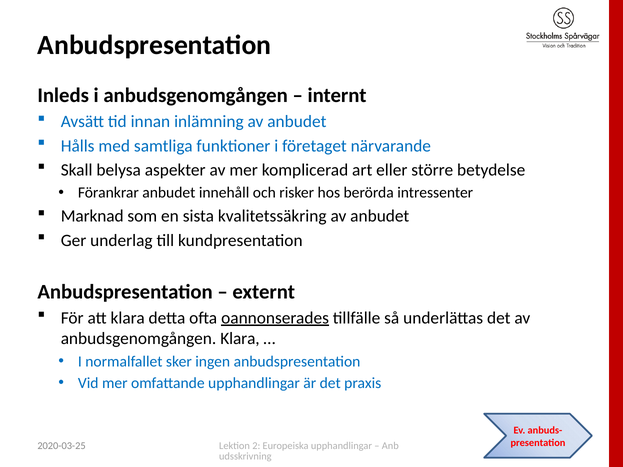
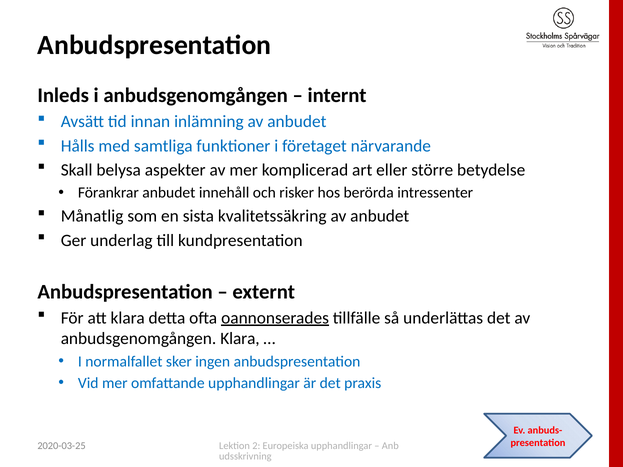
Marknad: Marknad -> Månatlig (92, 216)
